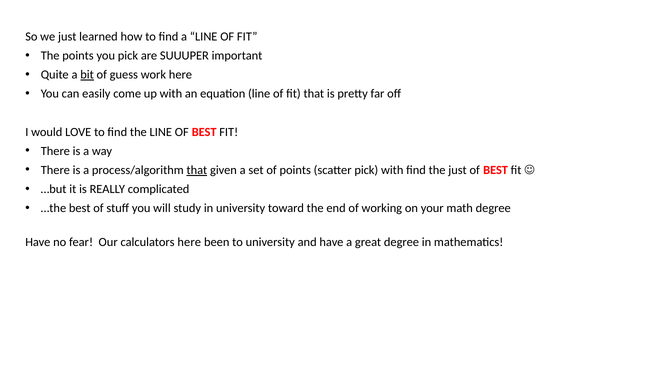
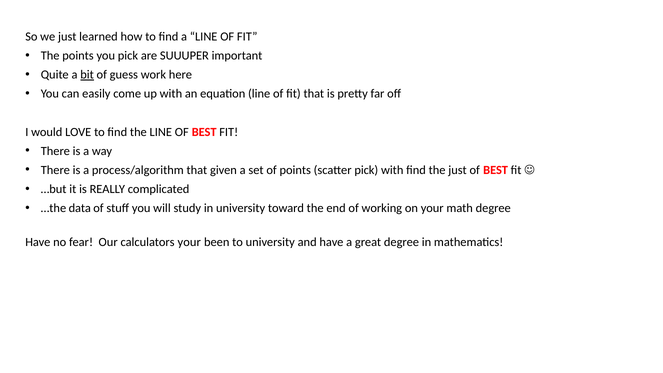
that underline: present -> none (197, 170)
…the best: best -> data (80, 208)
calculators here: here -> your (189, 242)
